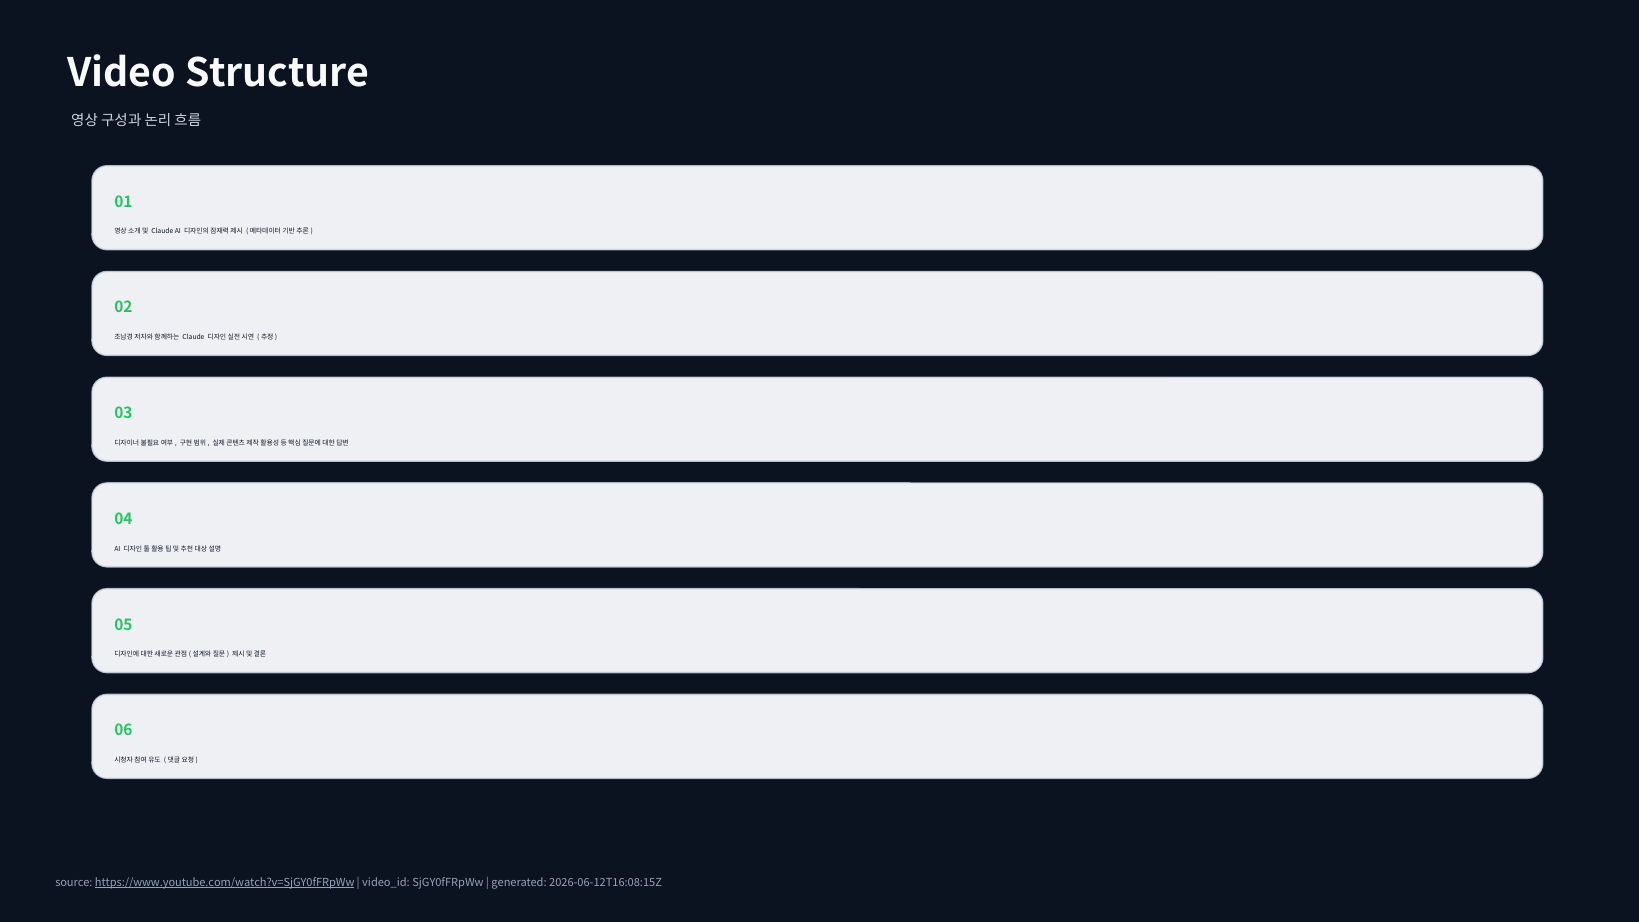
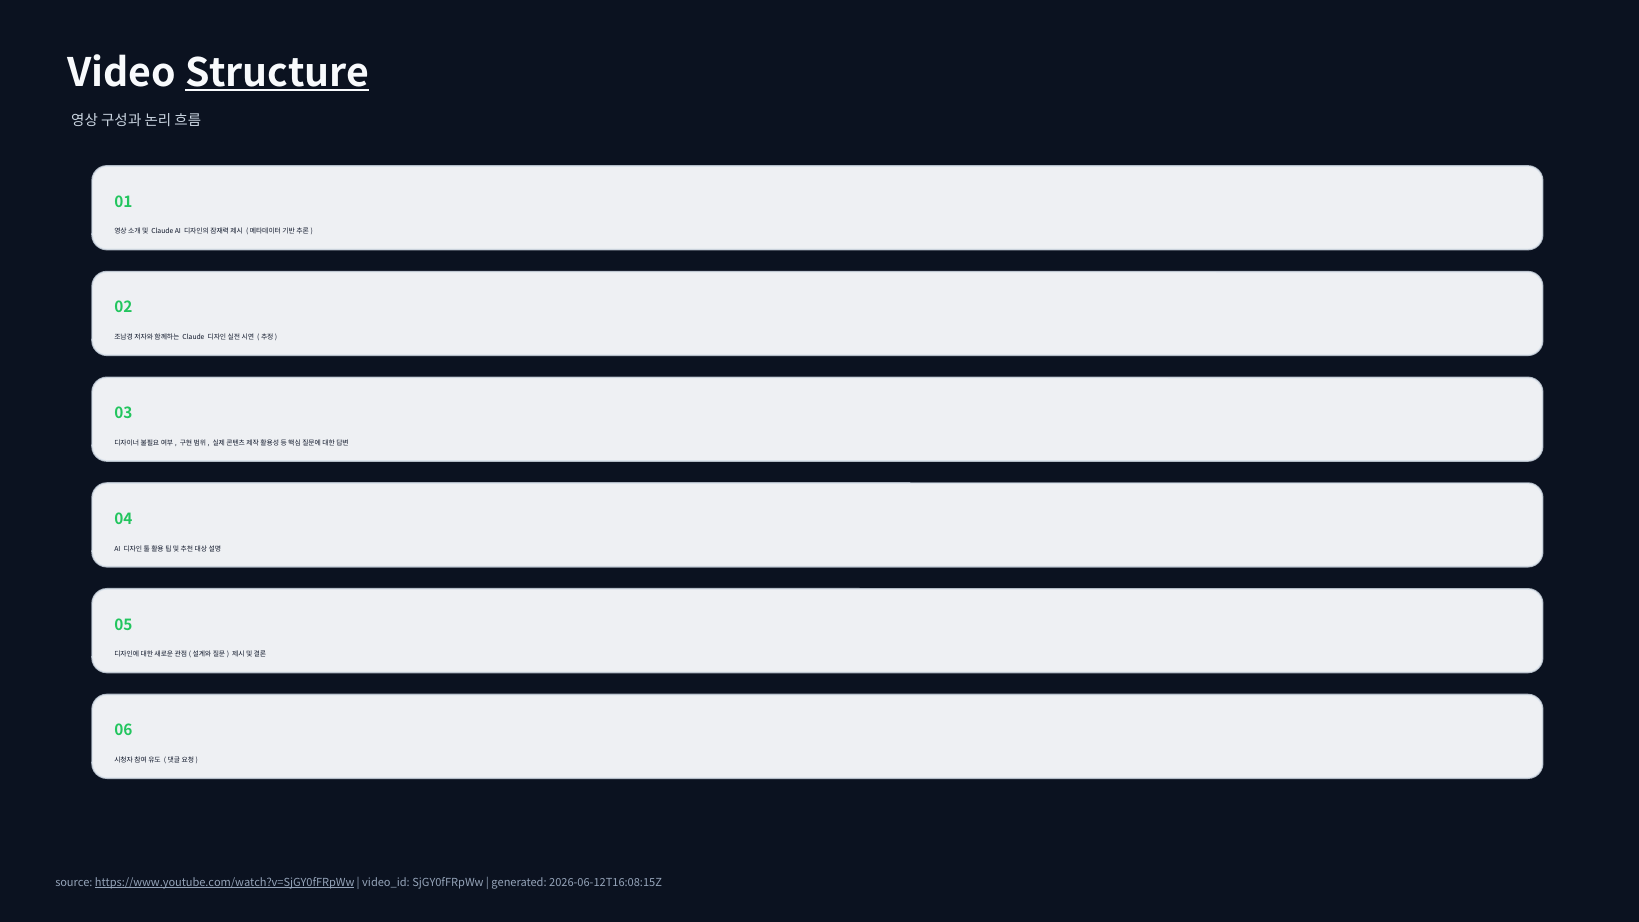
Structure underline: none -> present (277, 73)
